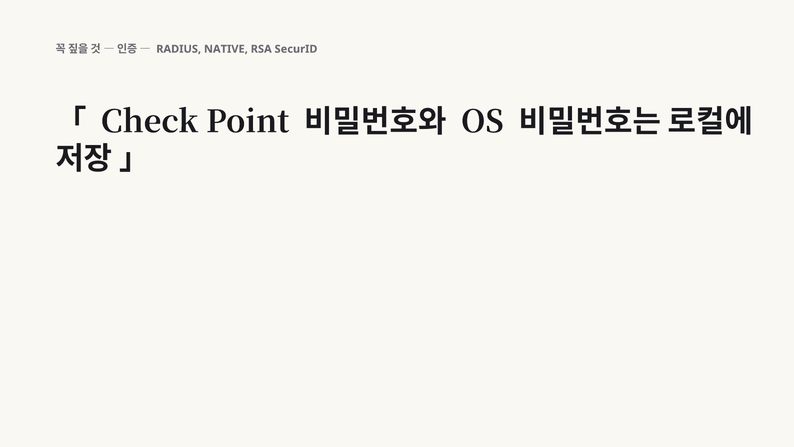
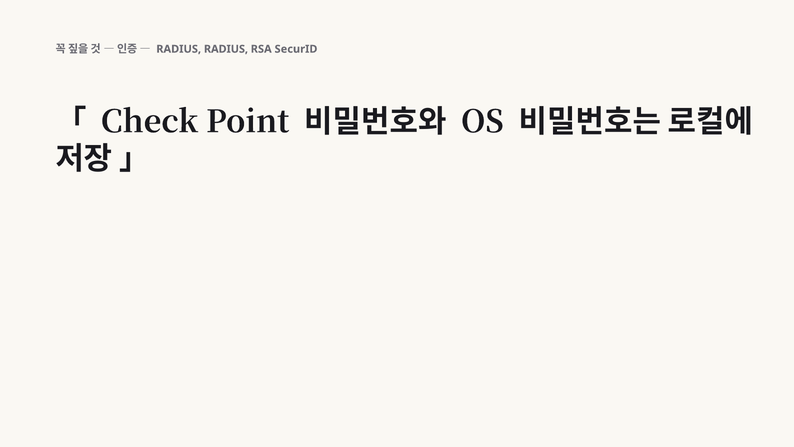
RADIUS NATIVE: NATIVE -> RADIUS (226, 49)
